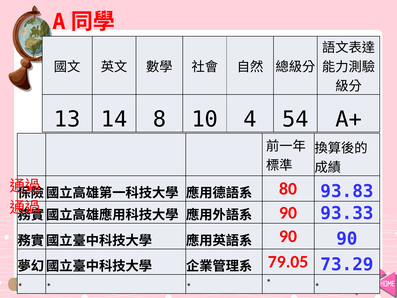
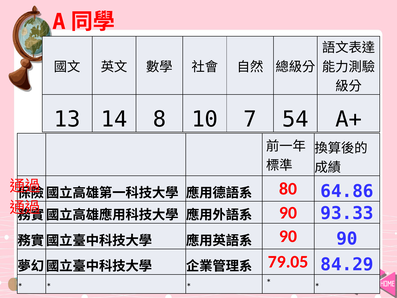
4: 4 -> 7 (250, 119)
93.83: 93.83 -> 64.86 (347, 191)
73.29: 73.29 -> 84.29 (347, 264)
